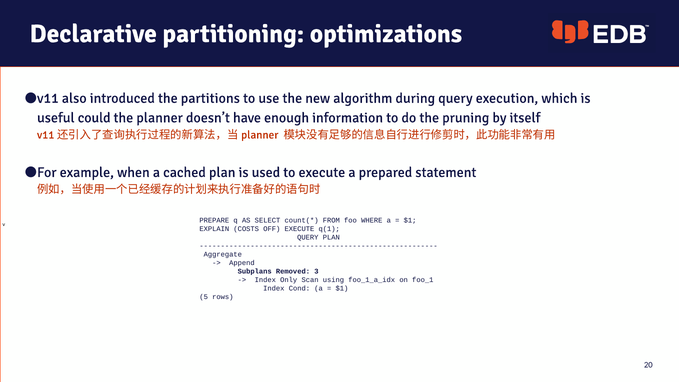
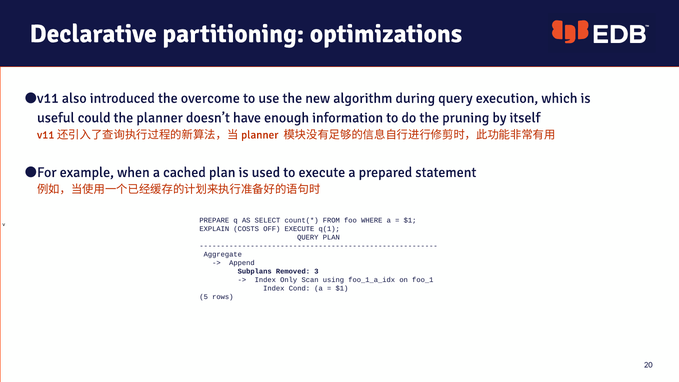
partitions: partitions -> overcome (210, 98)
